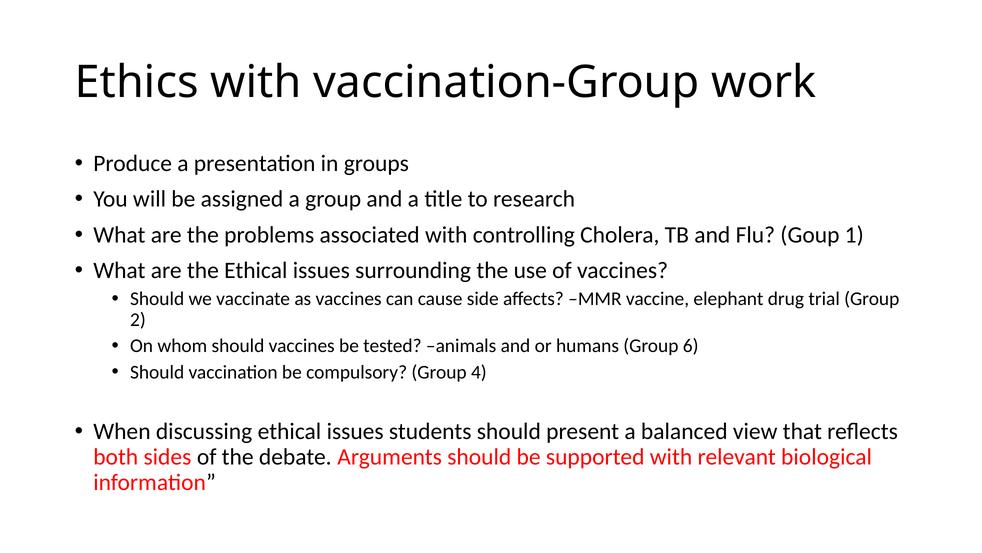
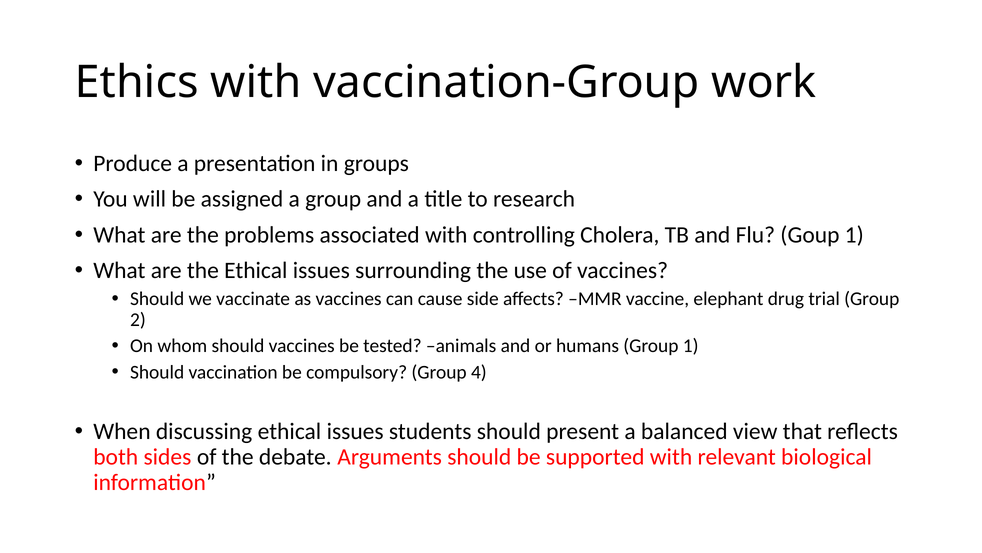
Group 6: 6 -> 1 (691, 346)
